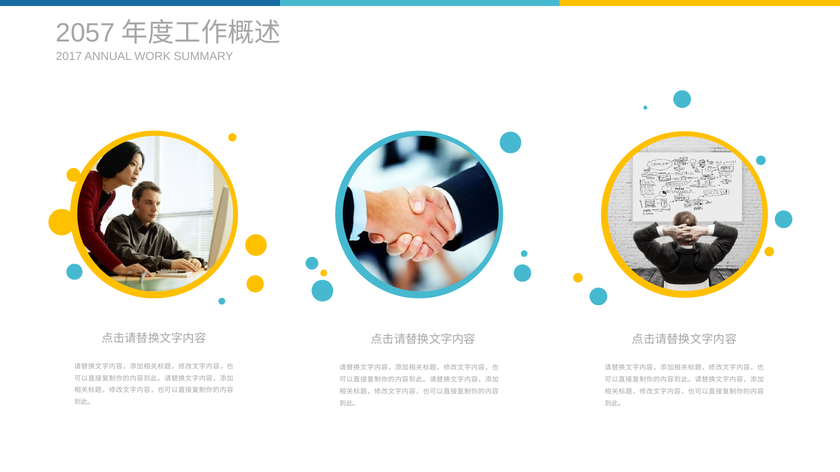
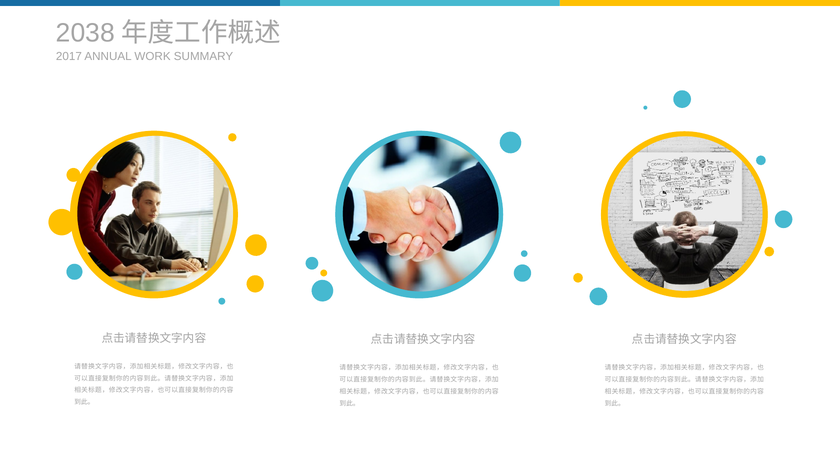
2057: 2057 -> 2038 (85, 33)
